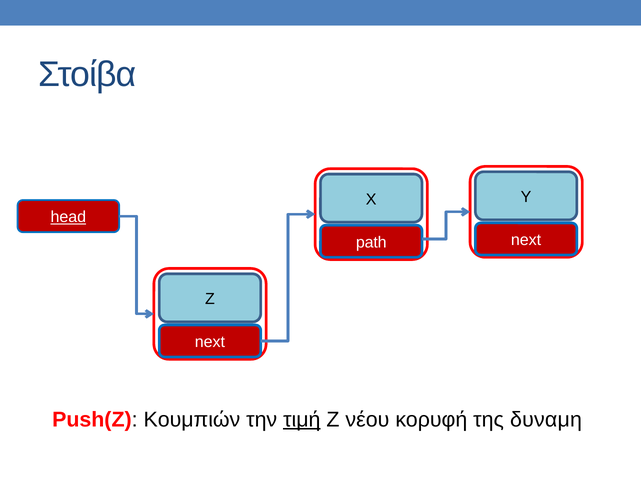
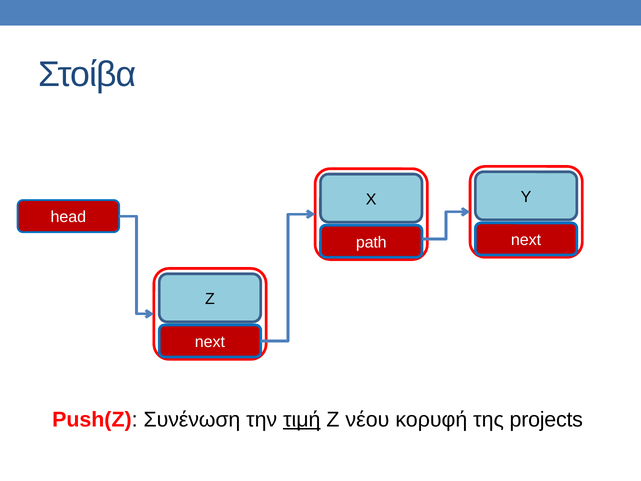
head underline: present -> none (68, 217)
Κουμπιών: Κουμπιών -> Συνένωση (192, 419)
δυναμη: δυναμη -> projects (546, 419)
